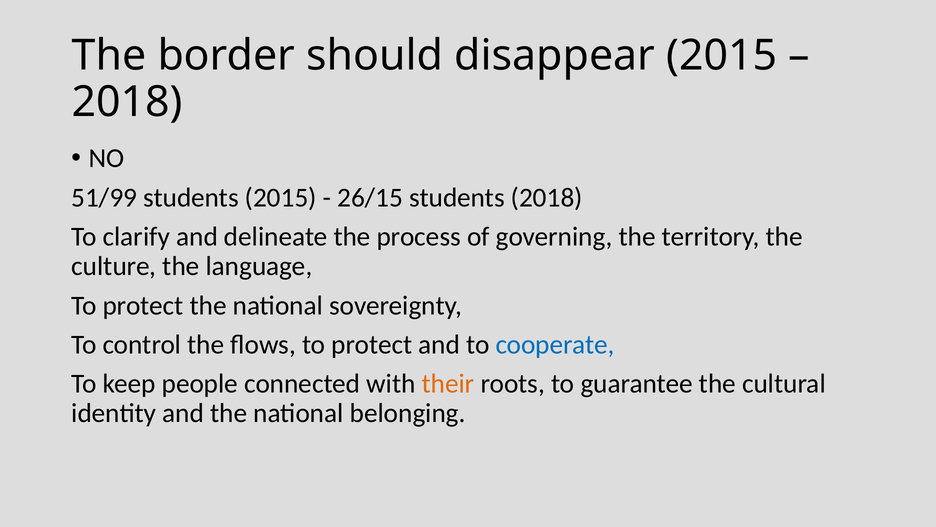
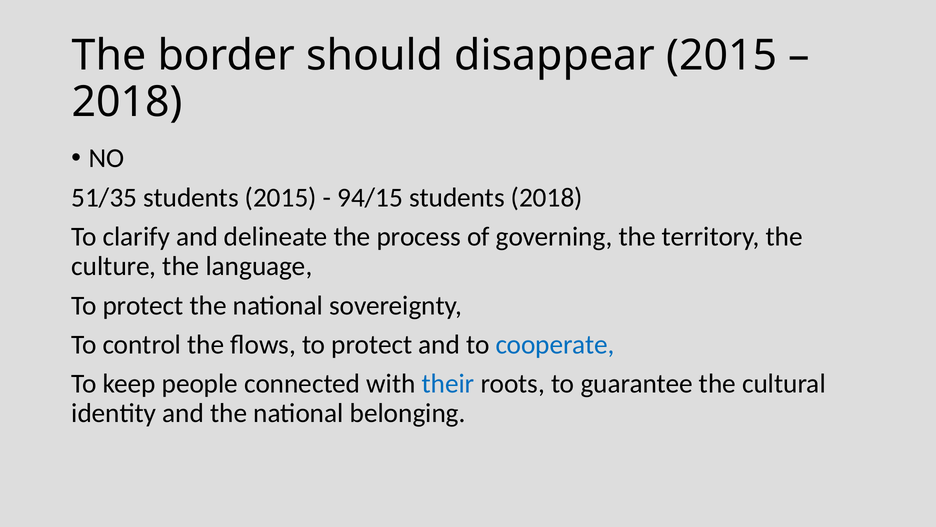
51/99: 51/99 -> 51/35 (104, 197)
26/15: 26/15 -> 94/15 (370, 197)
their colour: orange -> blue (448, 384)
